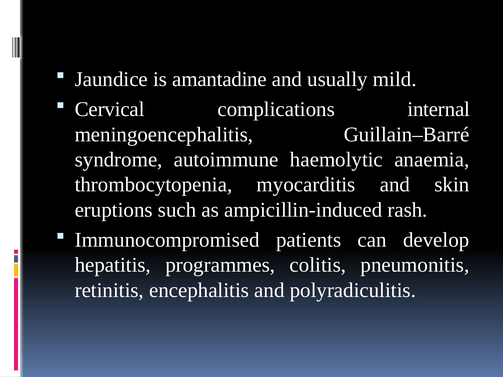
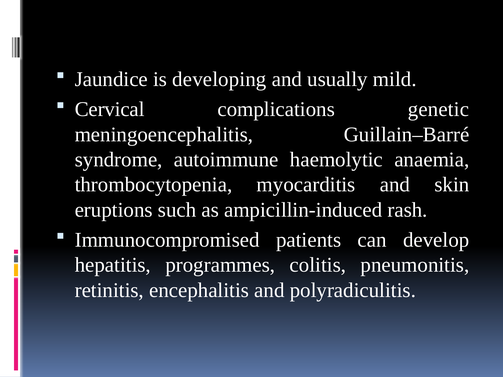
amantadine: amantadine -> developing (219, 79)
internal: internal -> genetic (438, 109)
